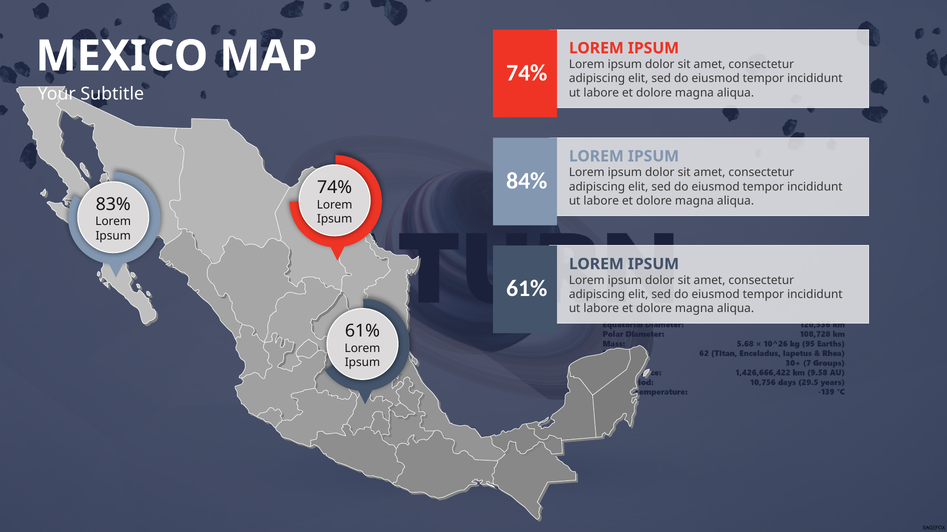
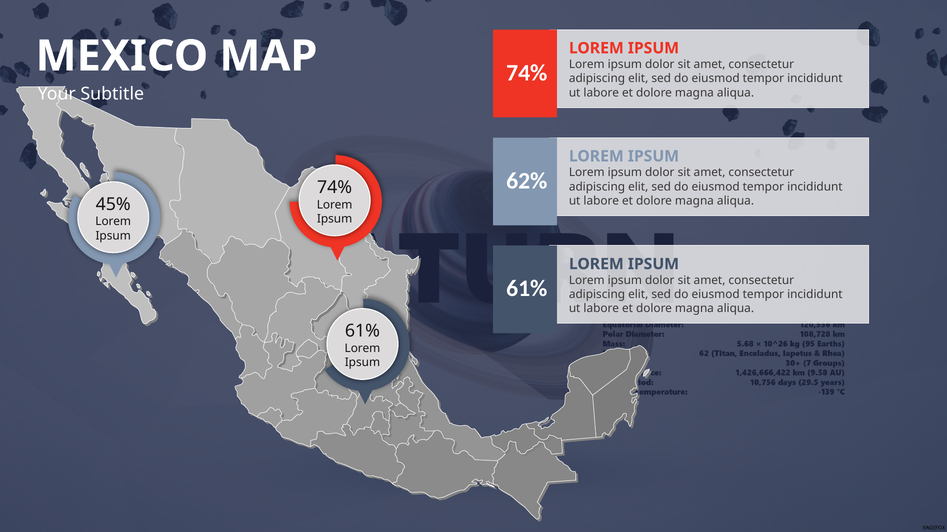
84%: 84% -> 62% (527, 181)
83%: 83% -> 45% (113, 205)
